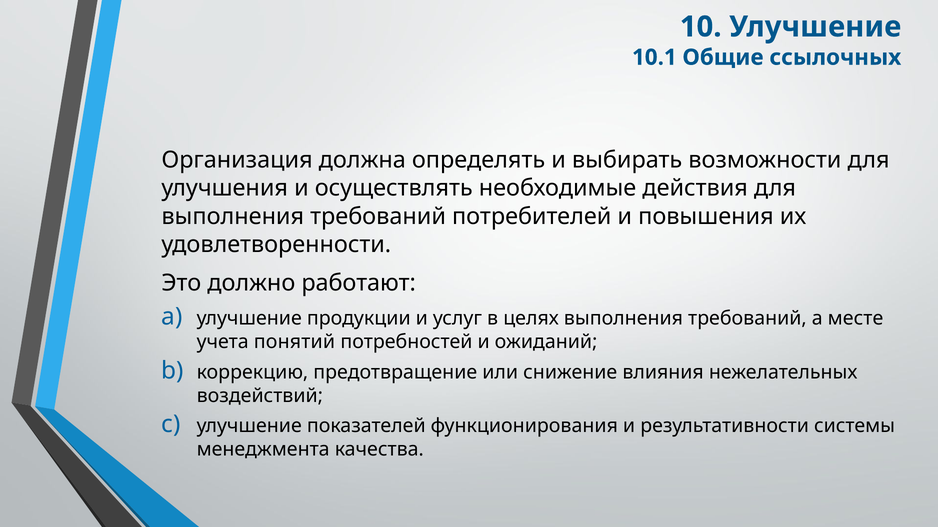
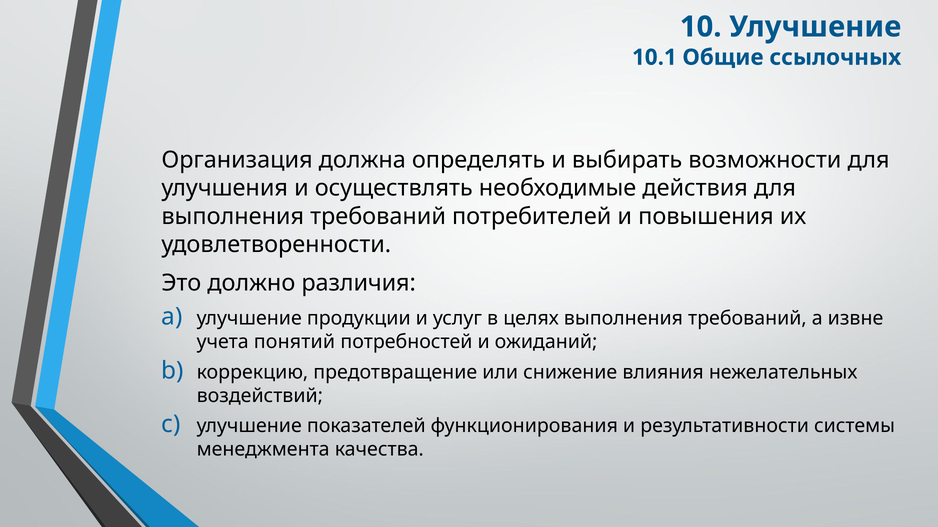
работают: работают -> различия (359, 283)
месте: месте -> извне (856, 319)
